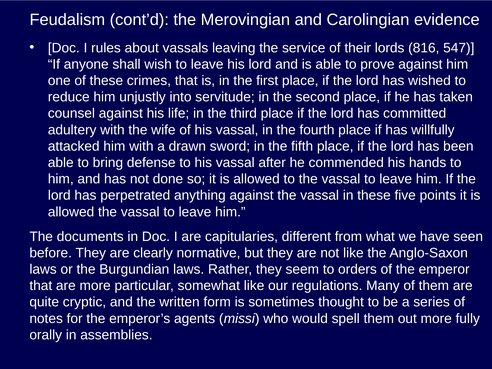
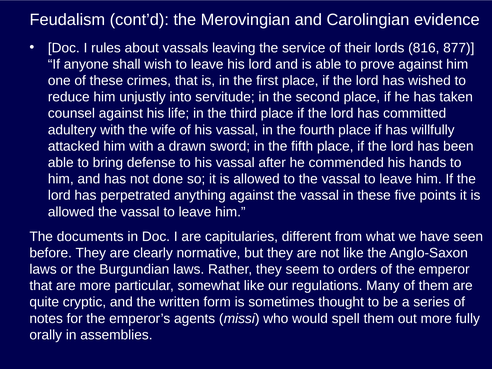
547: 547 -> 877 (459, 48)
